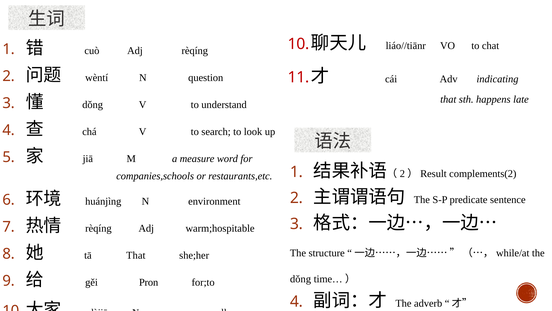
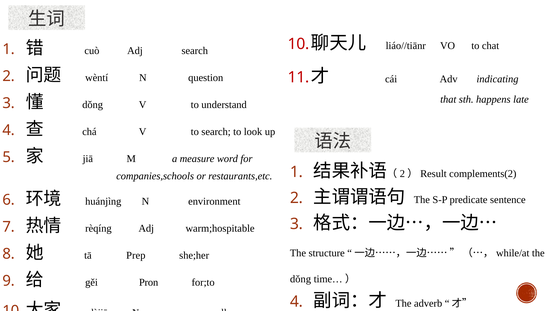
rèqíng: rèqíng -> search (195, 51)
tā That: That -> Prep (136, 255)
